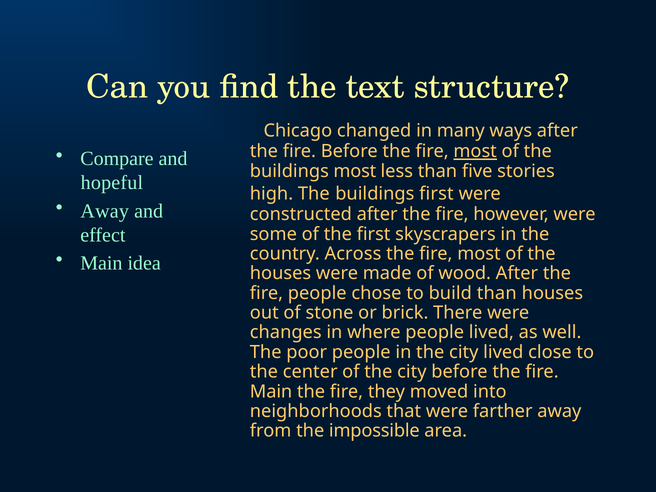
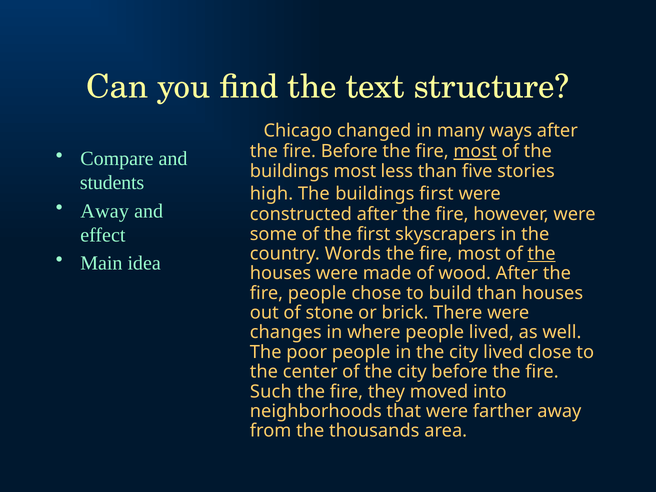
hopeful: hopeful -> students (112, 183)
Across: Across -> Words (353, 254)
the underline: none -> present (542, 254)
Main: Main -> Such (271, 392)
impossible: impossible -> thousands (374, 431)
